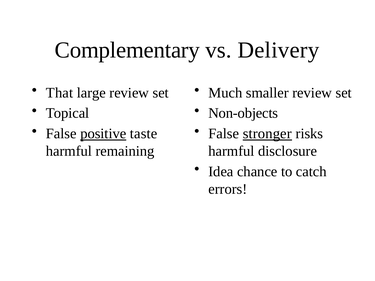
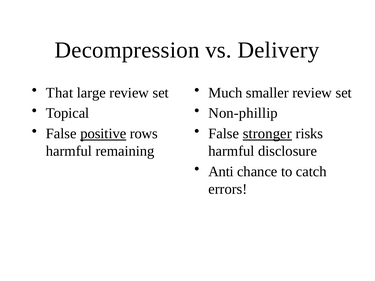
Complementary: Complementary -> Decompression (127, 50)
Non-objects: Non-objects -> Non-phillip (243, 113)
taste: taste -> rows (144, 134)
Idea: Idea -> Anti (221, 172)
